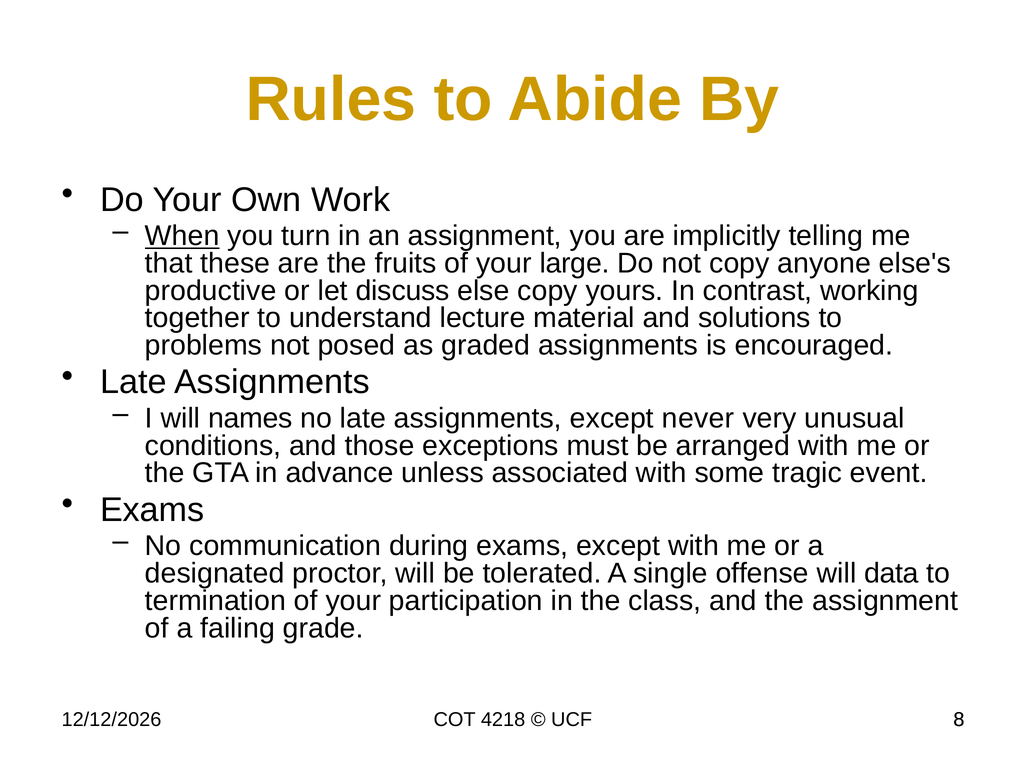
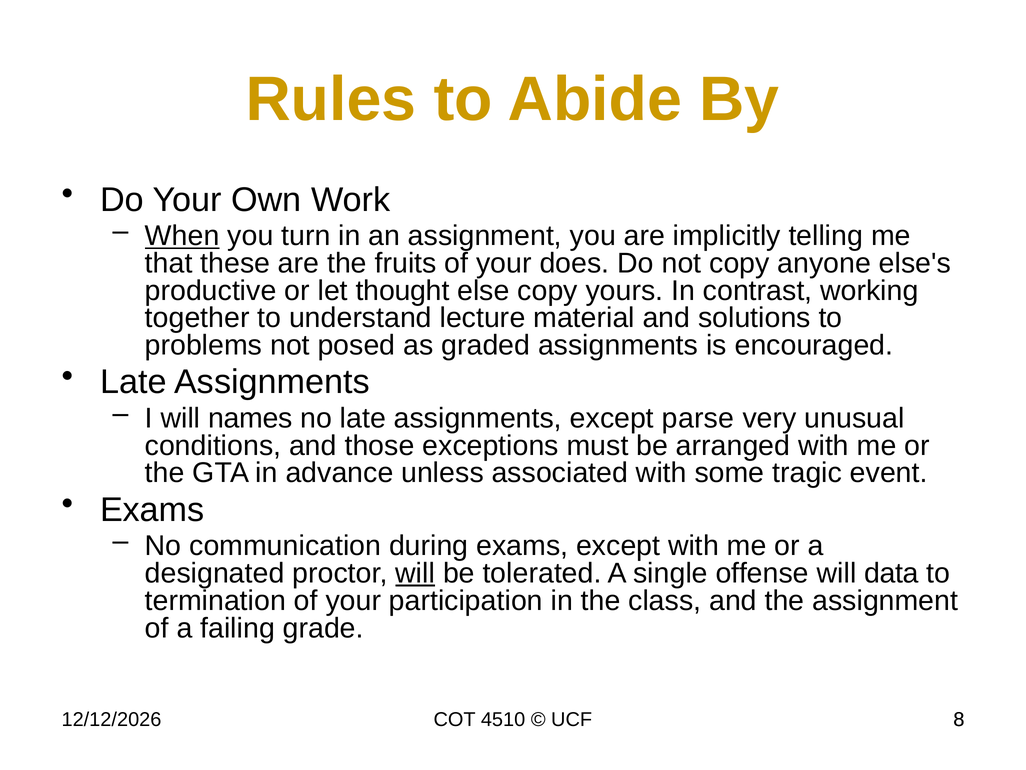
large: large -> does (574, 263)
discuss: discuss -> thought (403, 290)
never: never -> parse (698, 418)
will underline: none -> present (415, 573)
4218: 4218 -> 4510 (503, 719)
